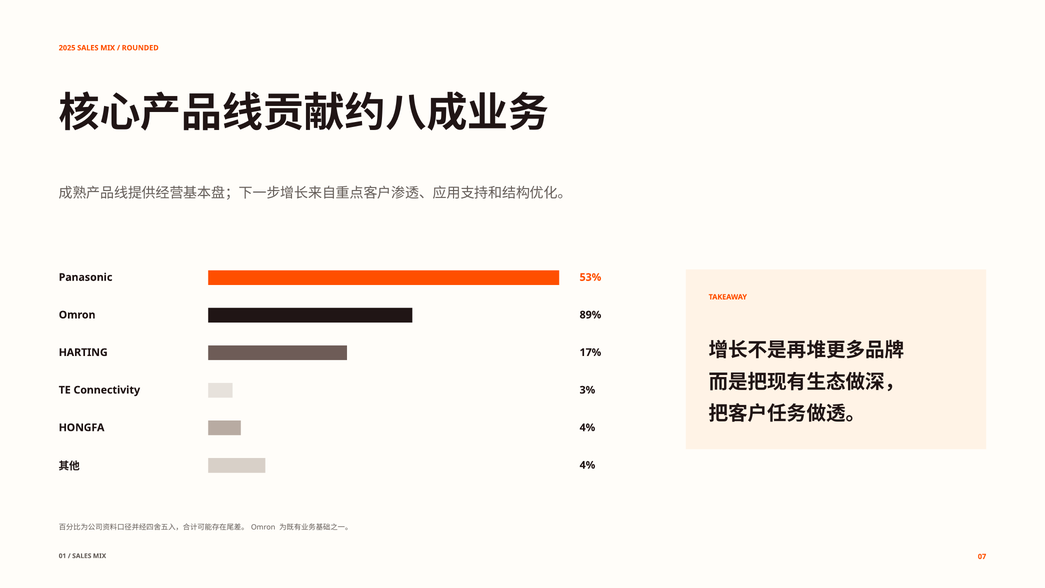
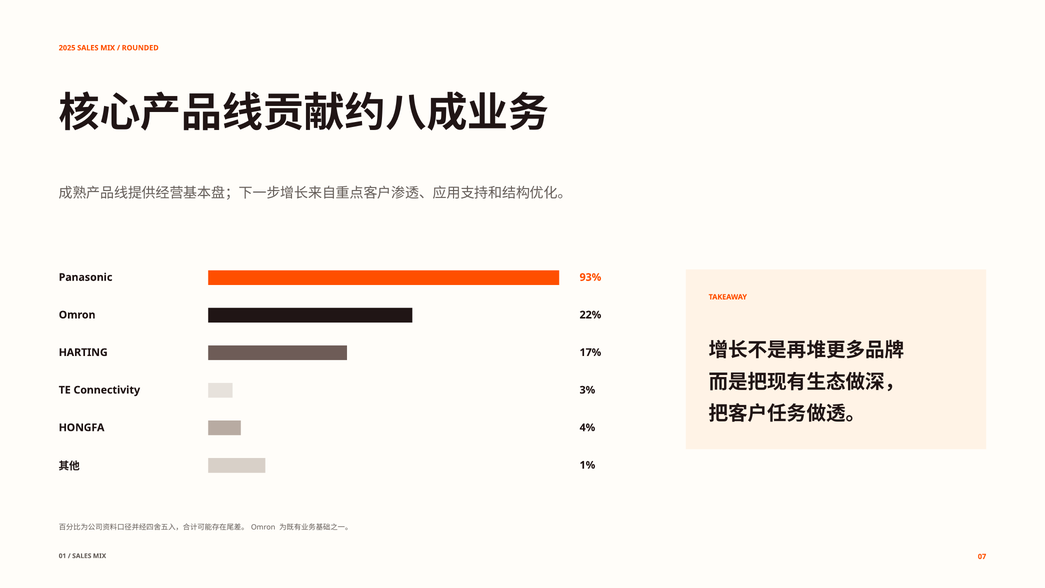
53%: 53% -> 93% (590, 277)
89%: 89% -> 22% (590, 315)
4%: 4% -> 1% (587, 465)
